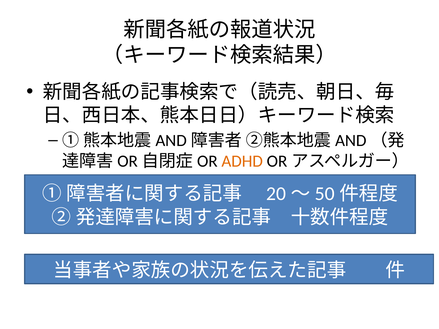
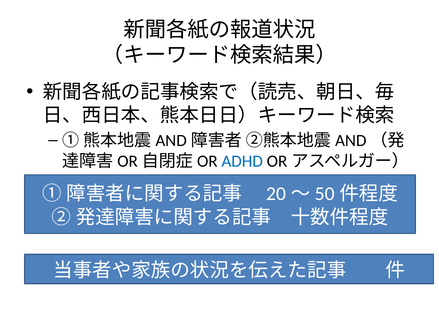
ADHD colour: orange -> blue (242, 161)
